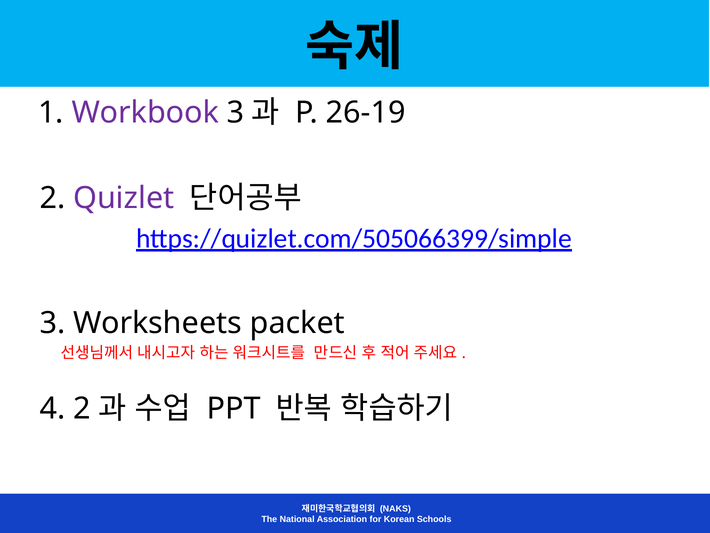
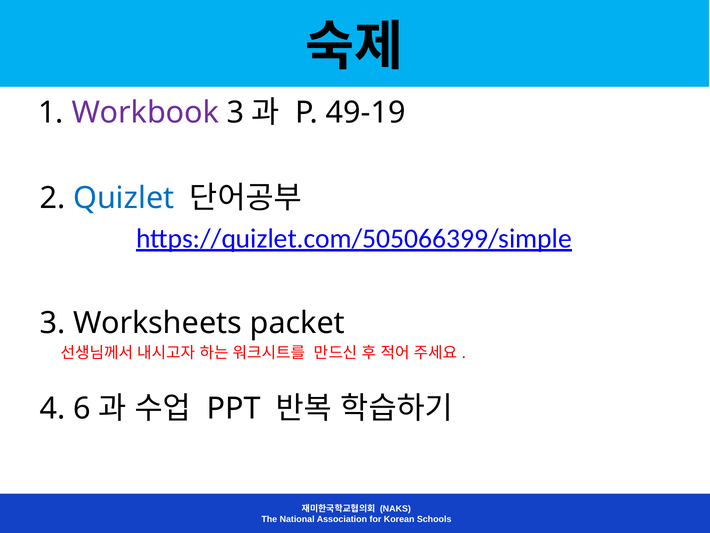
26-19: 26-19 -> 49-19 (366, 112)
Quizlet colour: purple -> blue (124, 198)
4 2: 2 -> 6 (82, 408)
